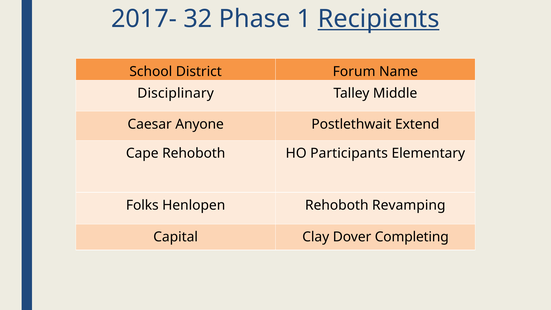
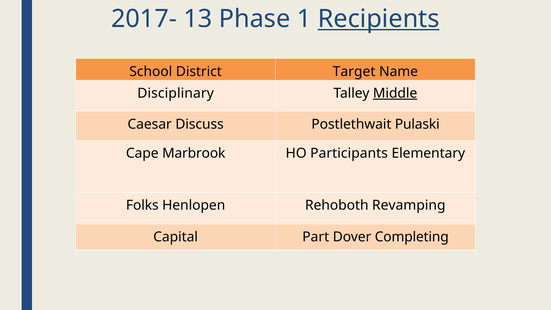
32: 32 -> 13 (198, 19)
Forum: Forum -> Target (354, 72)
Middle underline: none -> present (395, 93)
Anyone: Anyone -> Discuss (200, 124)
Extend: Extend -> Pulaski (417, 124)
Cape Rehoboth: Rehoboth -> Marbrook (194, 153)
Clay: Clay -> Part (316, 237)
